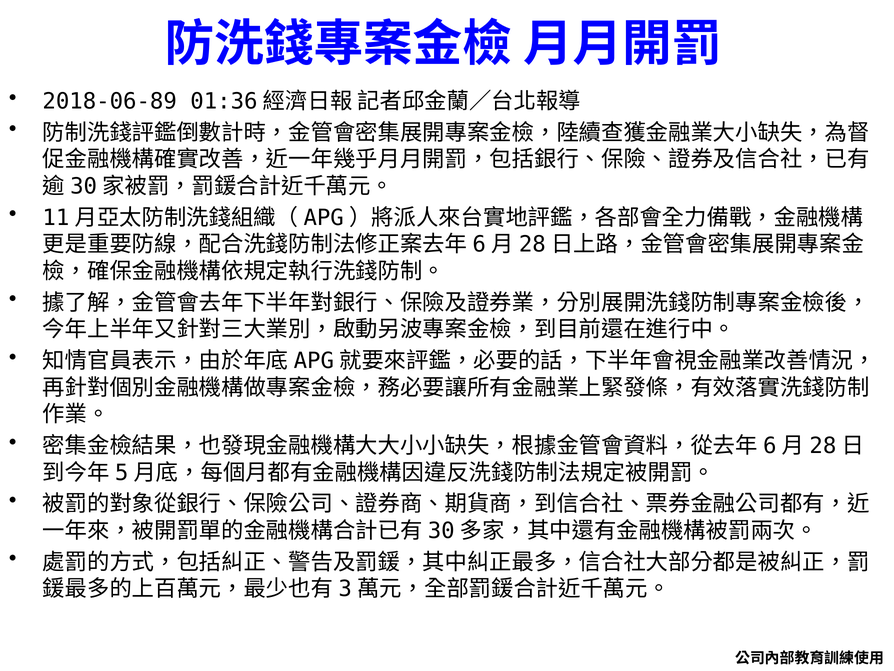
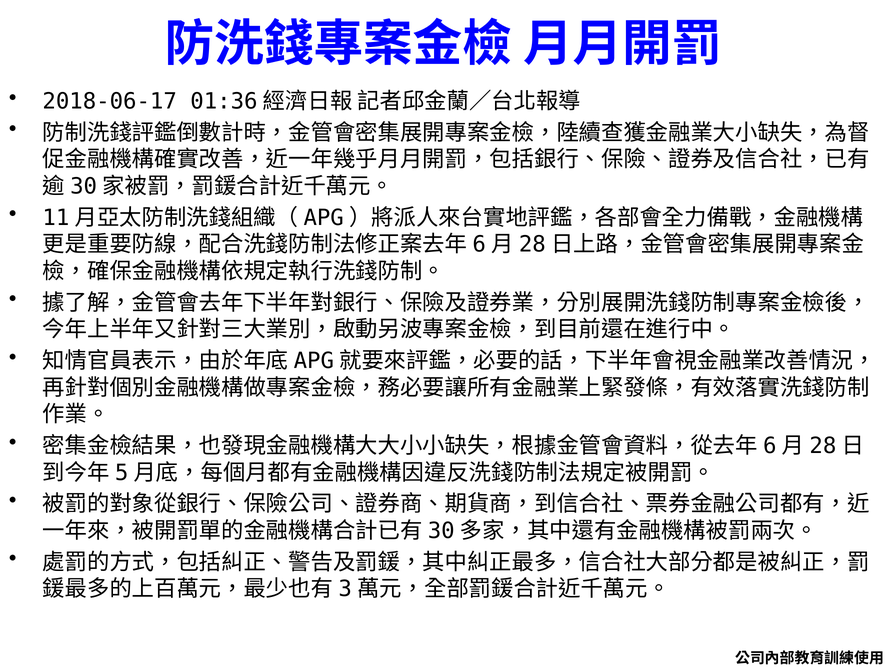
2018-06-89: 2018-06-89 -> 2018-06-17 (110, 101)
